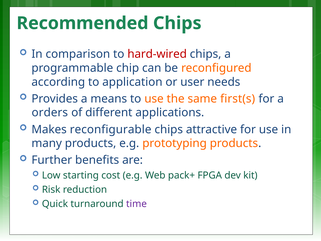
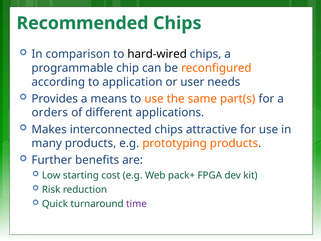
hard-wired colour: red -> black (157, 54)
first(s: first(s -> part(s (238, 99)
reconfigurable: reconfigurable -> interconnected (111, 129)
